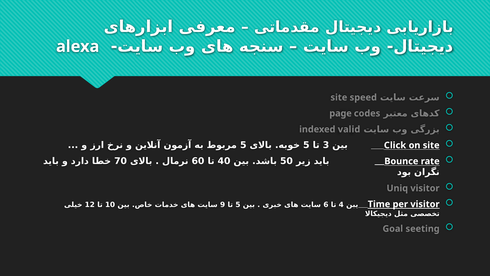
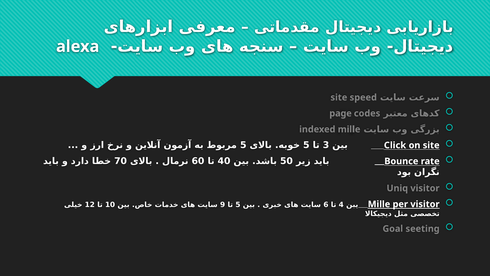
indexed valid: valid -> mille (349, 129)
Time: Time -> Mille (379, 204)
